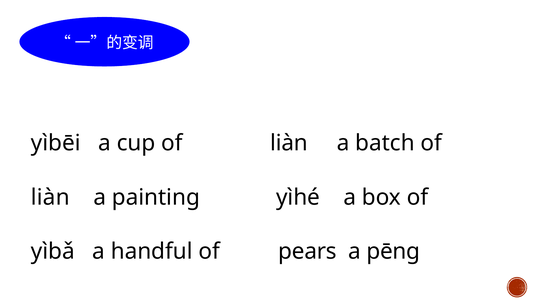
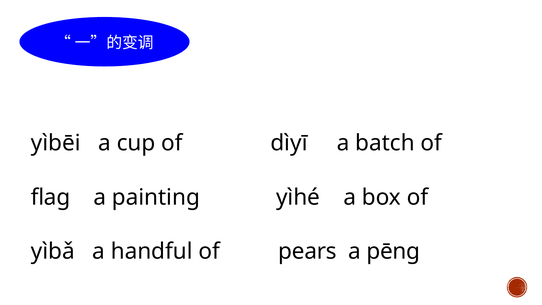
cup of liàn: liàn -> dìyī (289, 143)
liàn: liàn -> flag (51, 197)
